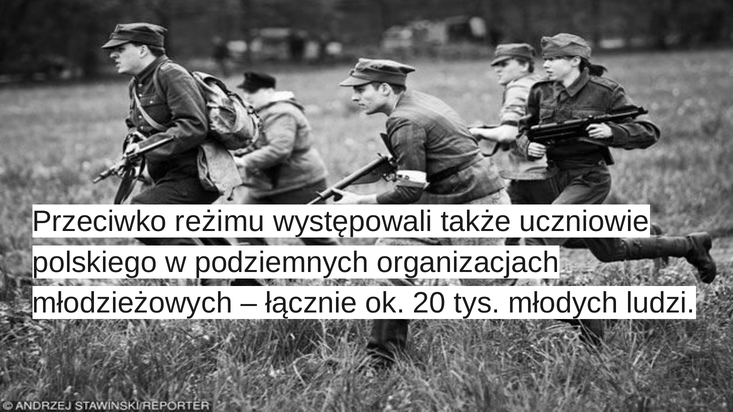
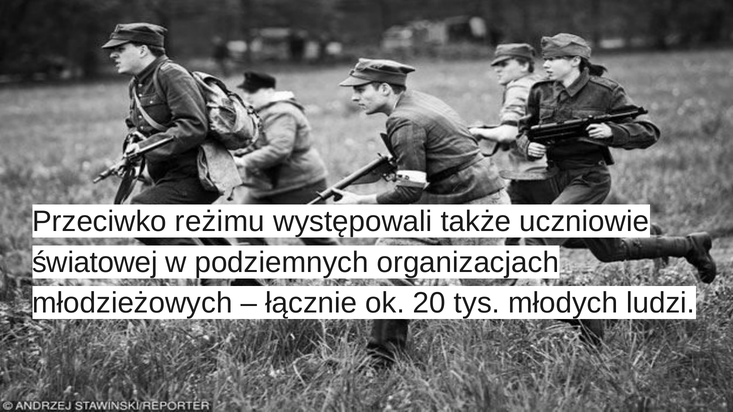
polskiego: polskiego -> światowej (95, 263)
